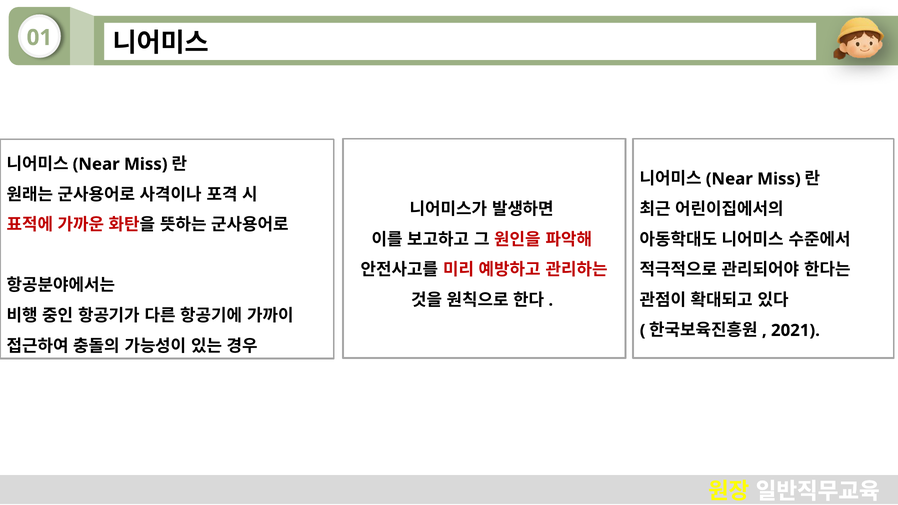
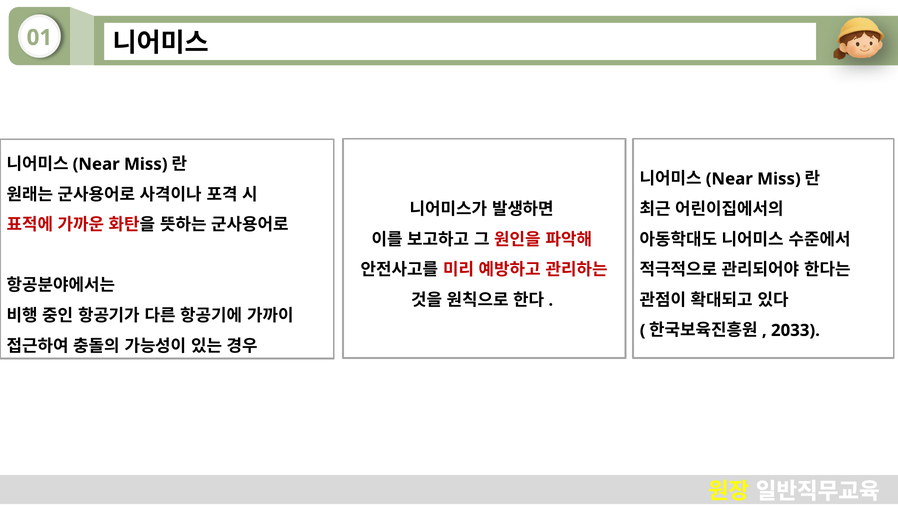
2021: 2021 -> 2033 (795, 331)
